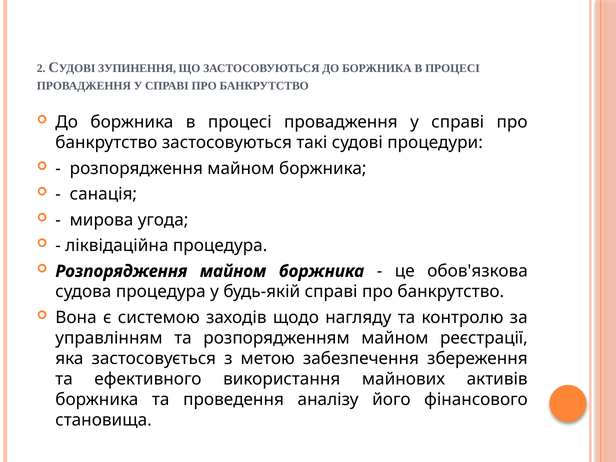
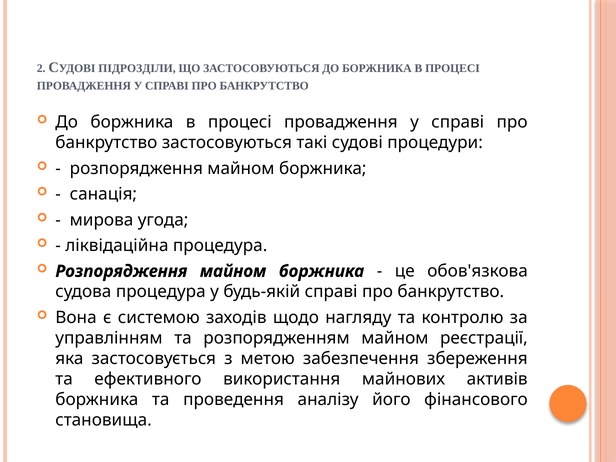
ЗУПИНЕННЯ: ЗУПИНЕННЯ -> ПІДРОЗДІЛИ (137, 68)
